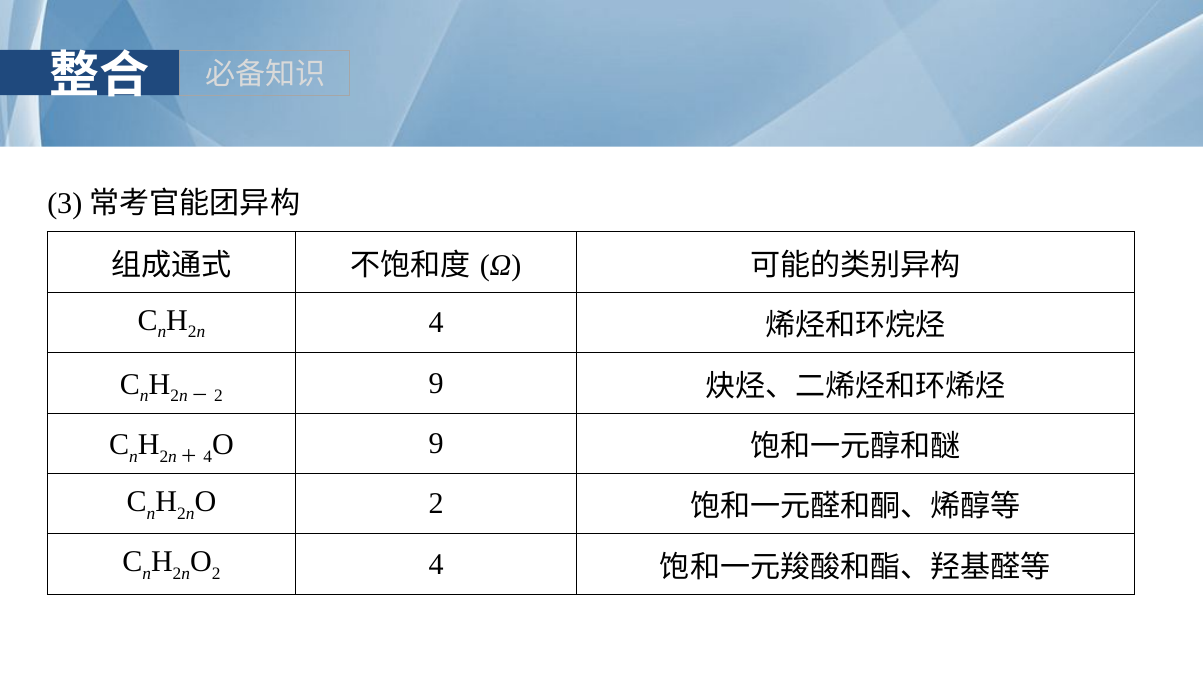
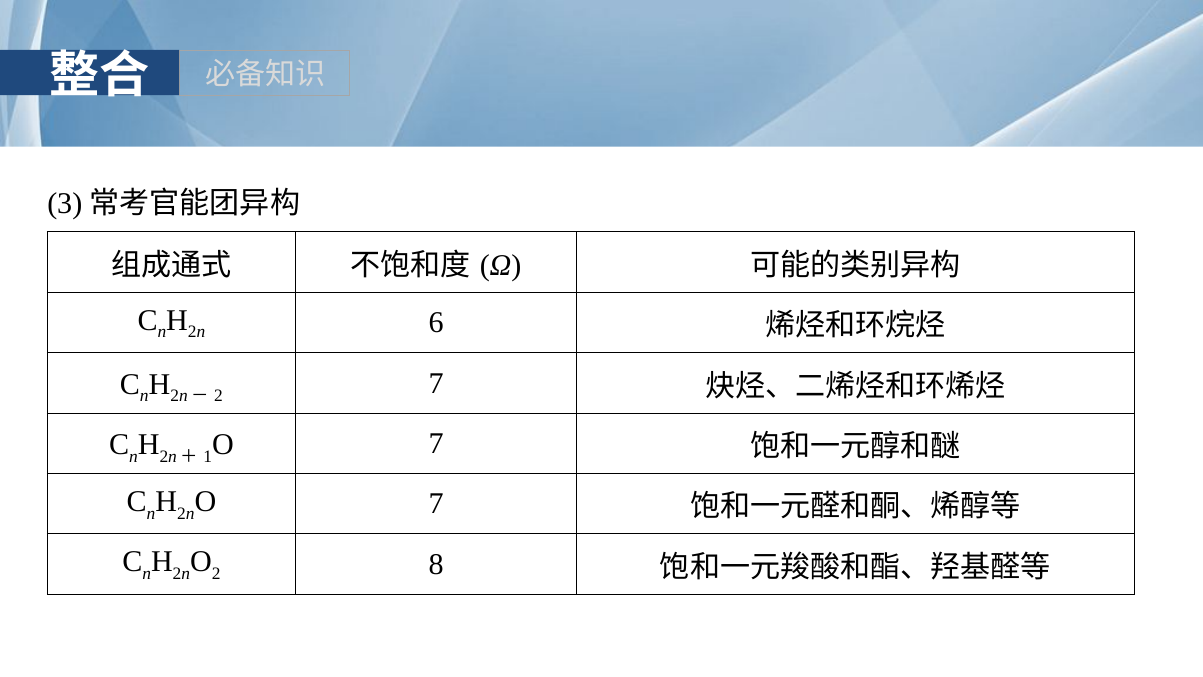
4: 4 -> 6 (436, 323)
2 9: 9 -> 7 (436, 383)
4: 4 -> 1 (208, 456)
9: 9 -> 7 (436, 443)
2: 2 -> 7 (436, 504)
2 4: 4 -> 8 (436, 564)
